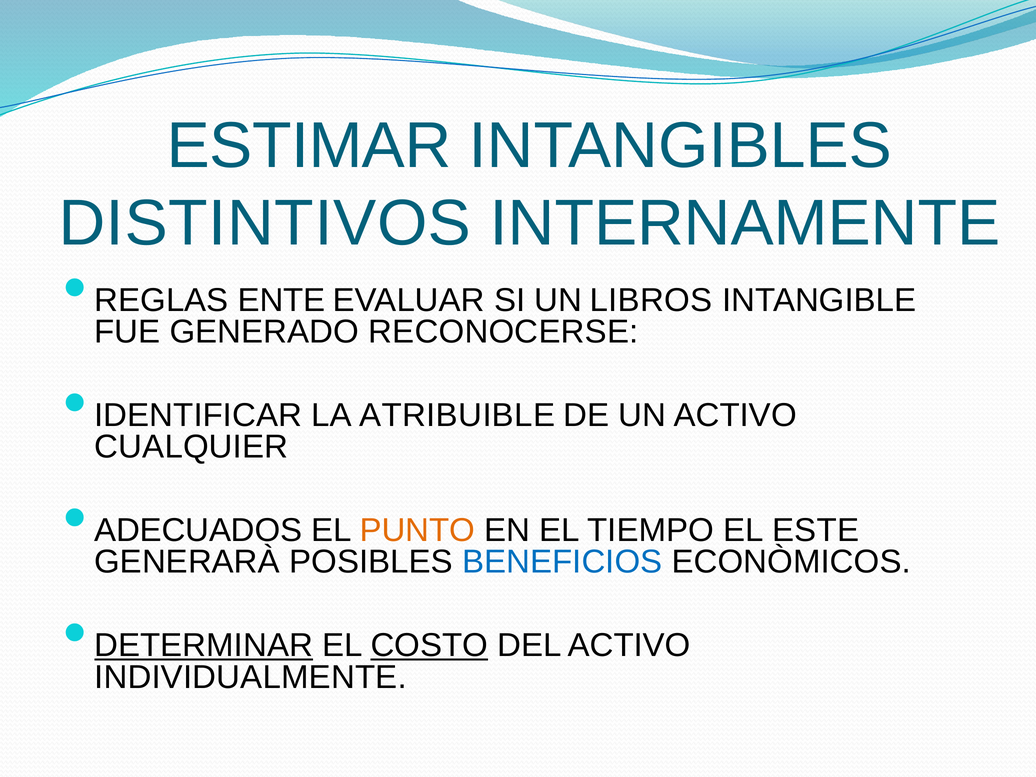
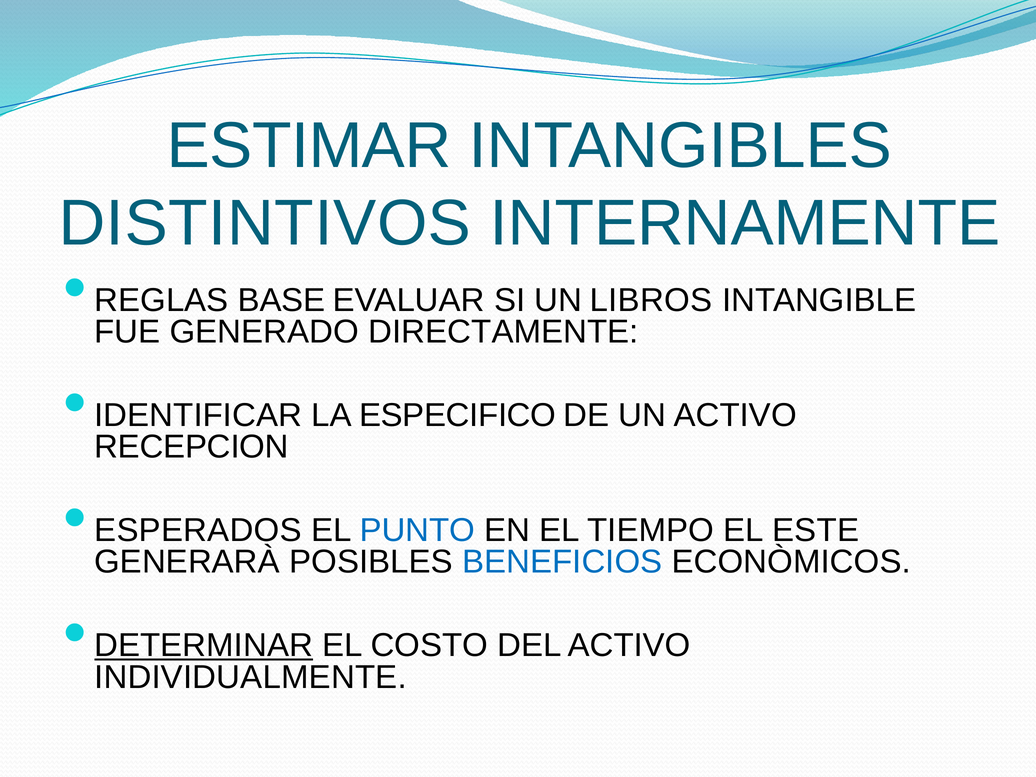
ENTE: ENTE -> BASE (282, 300)
RECONOCERSE: RECONOCERSE -> DIRECTAMENTE (503, 332)
ATRIBUIBLE: ATRIBUIBLE -> ESPECIFICO (458, 415)
CUALQUIER: CUALQUIER -> RECEPCION (192, 447)
ADECUADOS: ADECUADOS -> ESPERADOS (198, 530)
PUNTO colour: orange -> blue (417, 530)
COSTO underline: present -> none (429, 645)
